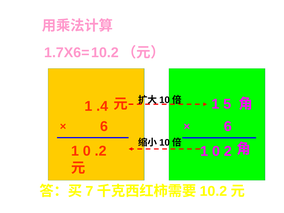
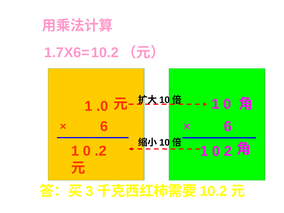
5: 5 -> 0 (227, 104)
.4: .4 -> .0 (102, 106)
7: 7 -> 3 (90, 191)
